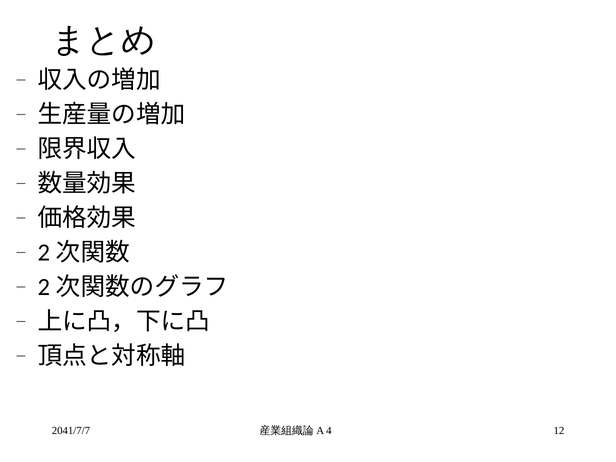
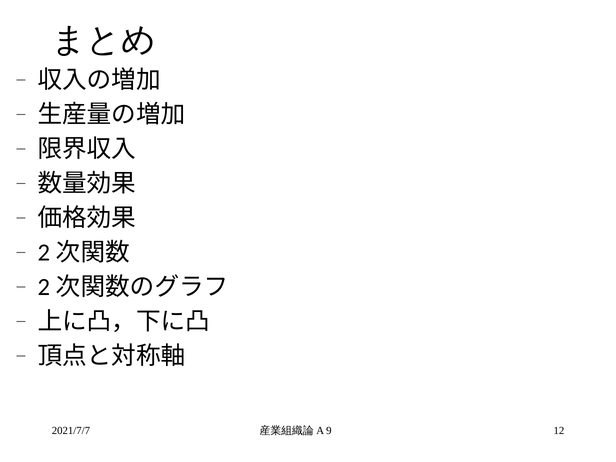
2041/7/7: 2041/7/7 -> 2021/7/7 (71, 431)
4: 4 -> 9 (329, 431)
